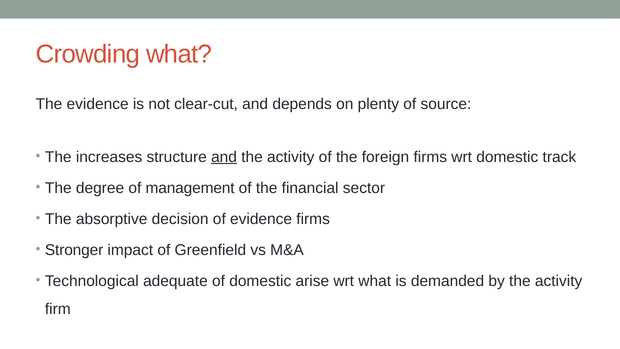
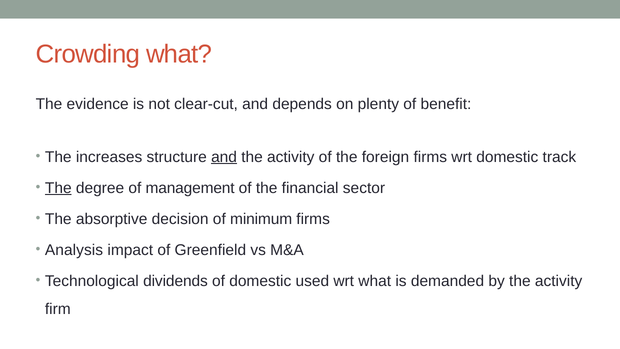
source: source -> benefit (446, 104)
The underline: none -> present (58, 188)
of evidence: evidence -> minimum (261, 219)
Stronger: Stronger -> Analysis (74, 250)
adequate: adequate -> dividends (175, 281)
arise: arise -> used (312, 281)
